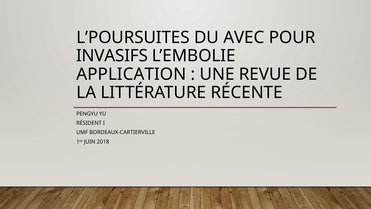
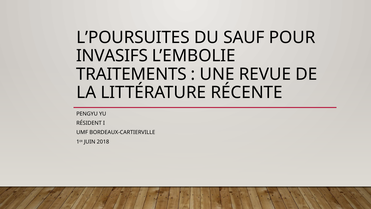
AVEC: AVEC -> SAUF (244, 37)
APPLICATION: APPLICATION -> TRAITEMENTS (131, 74)
